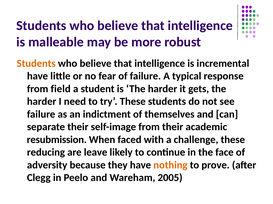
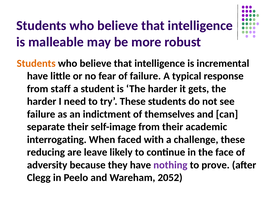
field: field -> staff (61, 89)
resubmission: resubmission -> interrogating (57, 140)
nothing colour: orange -> purple (170, 166)
2005: 2005 -> 2052 (170, 178)
